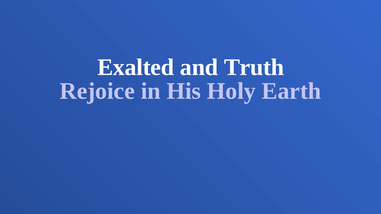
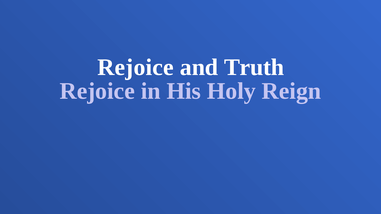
Exalted: Exalted -> Rejoice (135, 67)
Earth: Earth -> Reign (291, 91)
